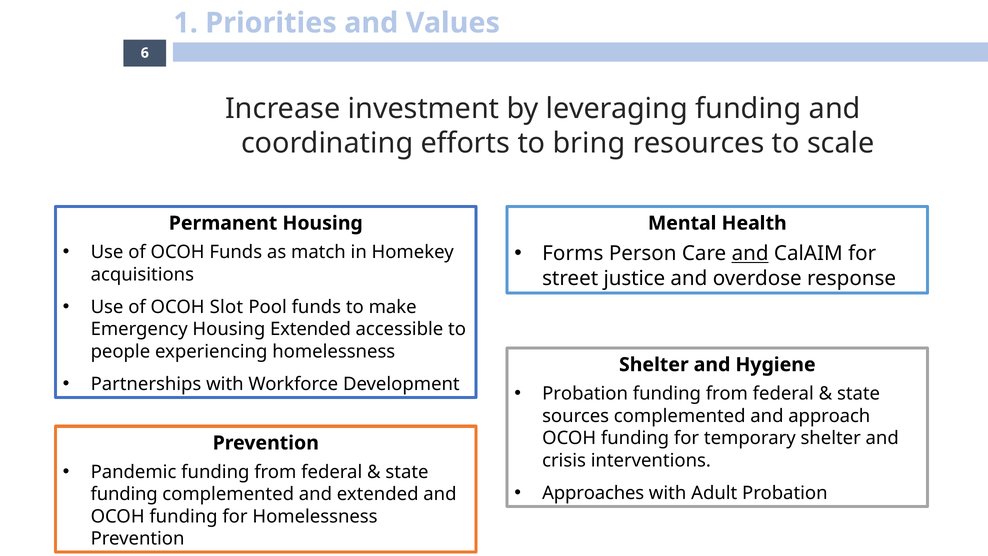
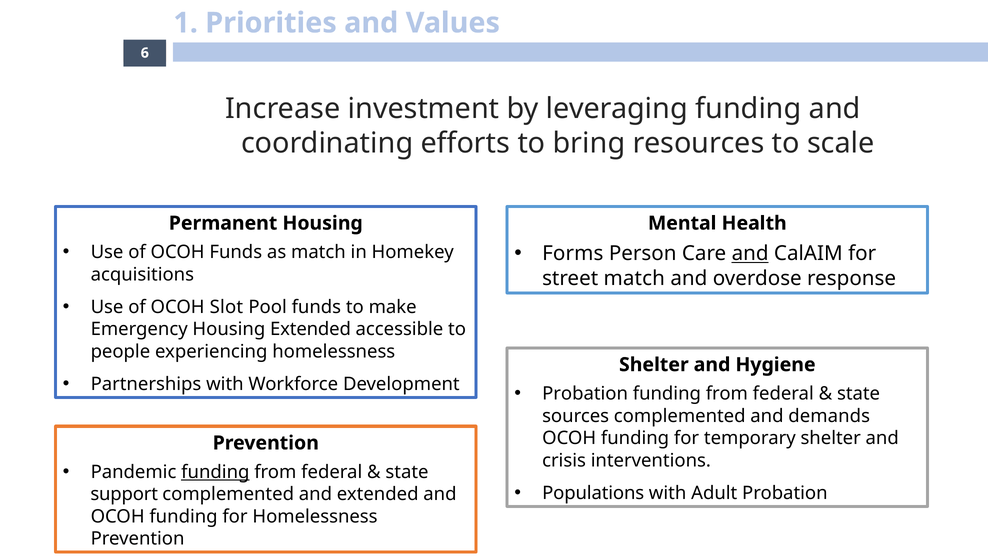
street justice: justice -> match (634, 278)
approach: approach -> demands (829, 416)
funding underline: none -> present (215, 472)
Approaches: Approaches -> Populations (593, 493)
funding: funding -> support (124, 494)
